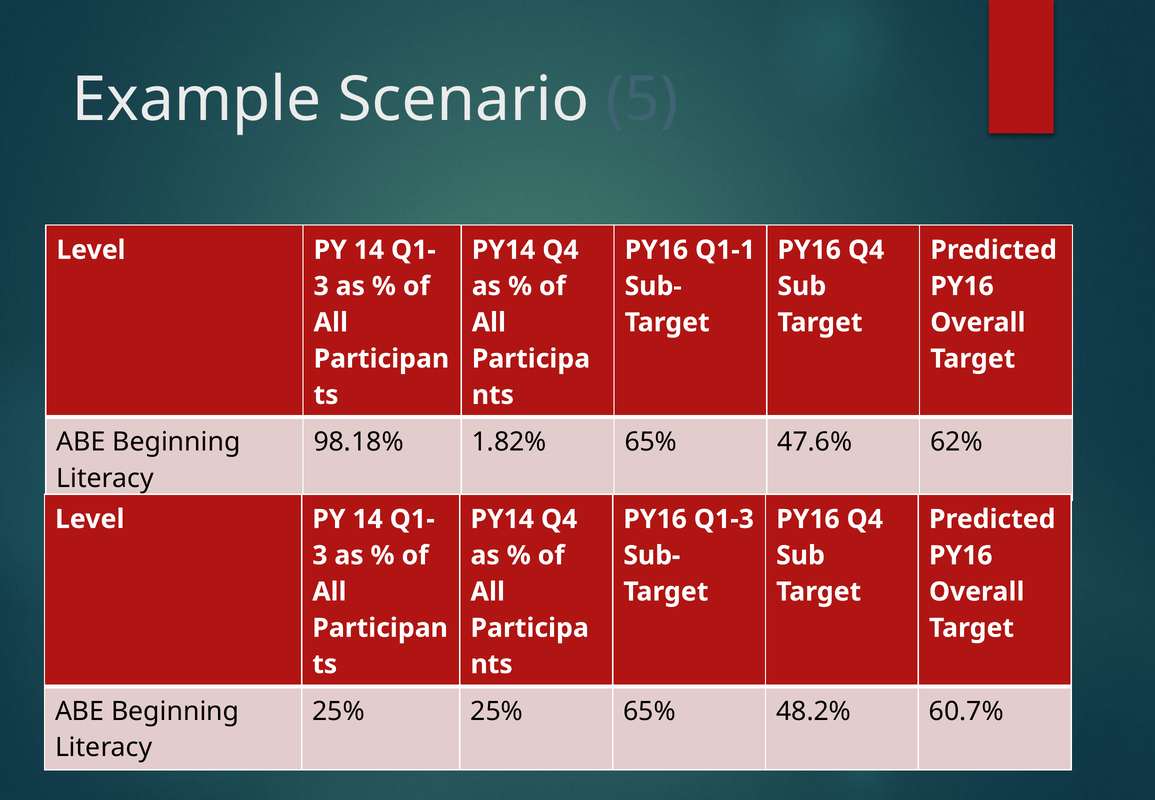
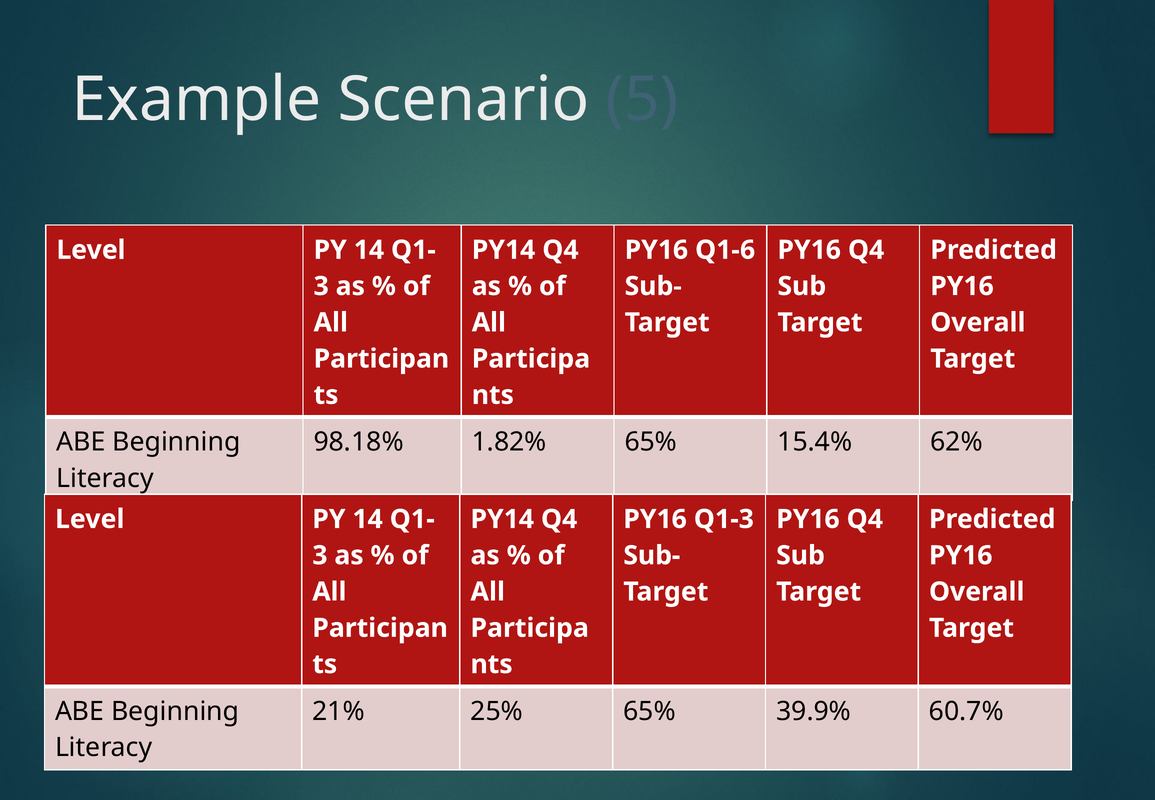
Q1-1: Q1-1 -> Q1-6 (725, 250)
47.6%: 47.6% -> 15.4% (815, 442)
25%: 25% -> 21% (339, 711)
48.2%: 48.2% -> 39.9% (814, 711)
